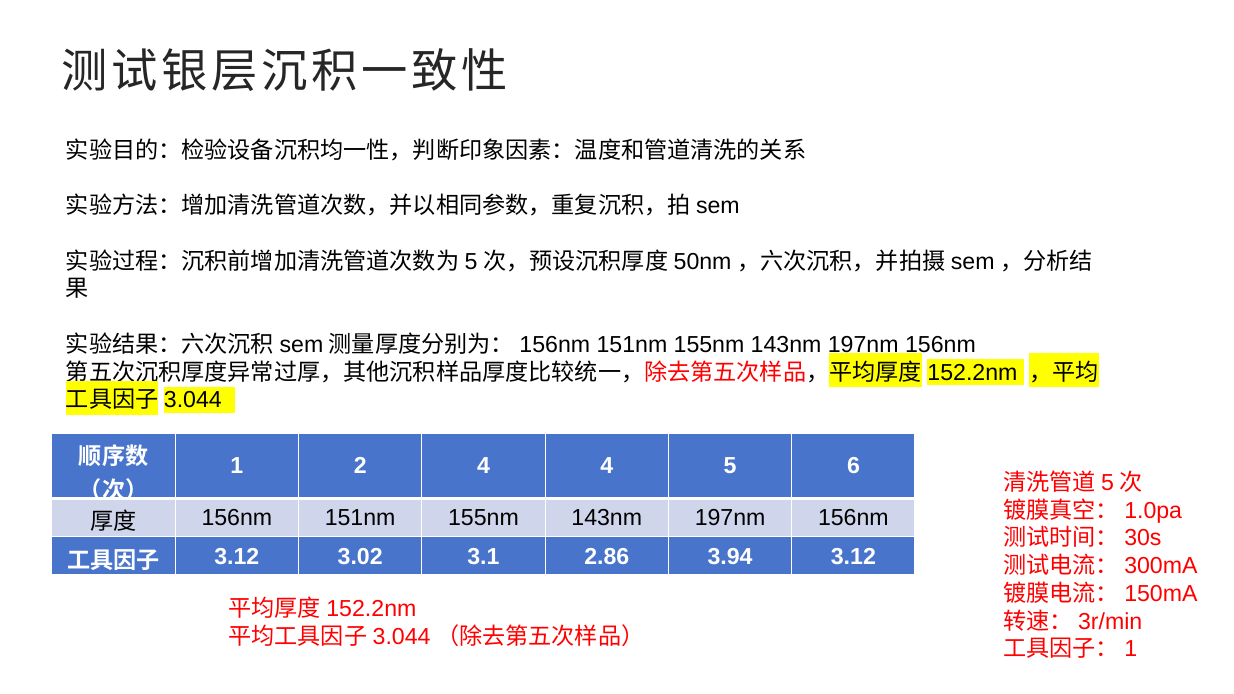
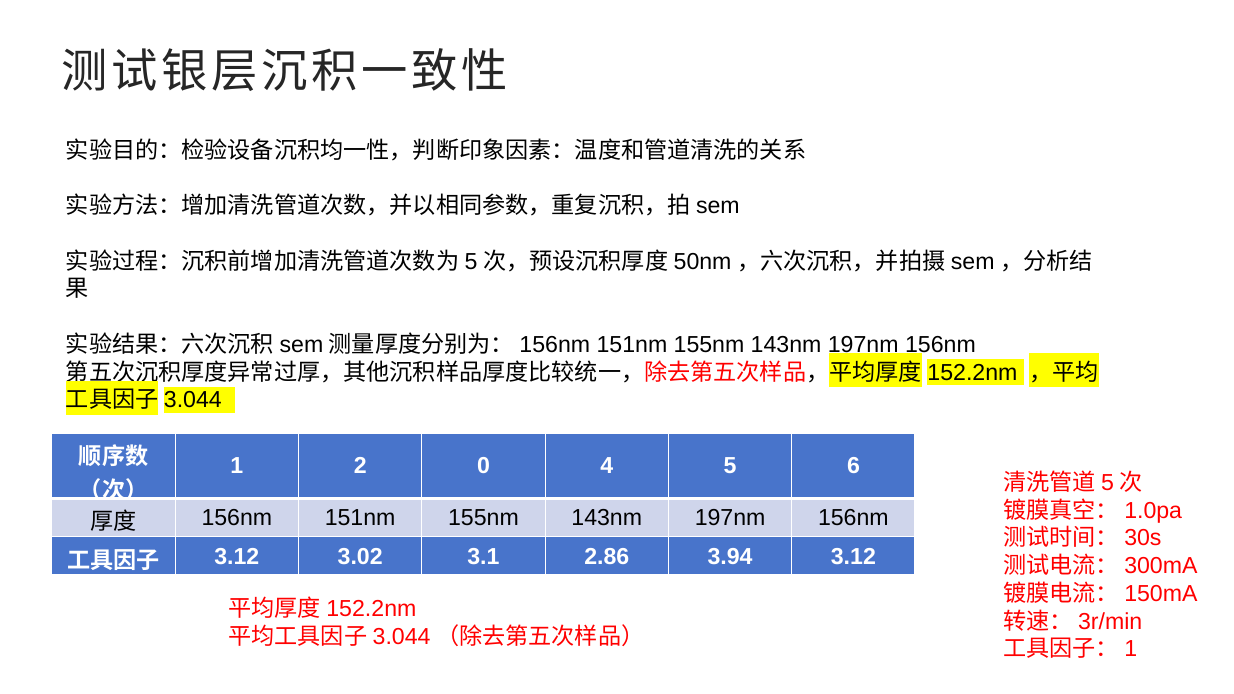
2 4: 4 -> 0 (484, 466)
